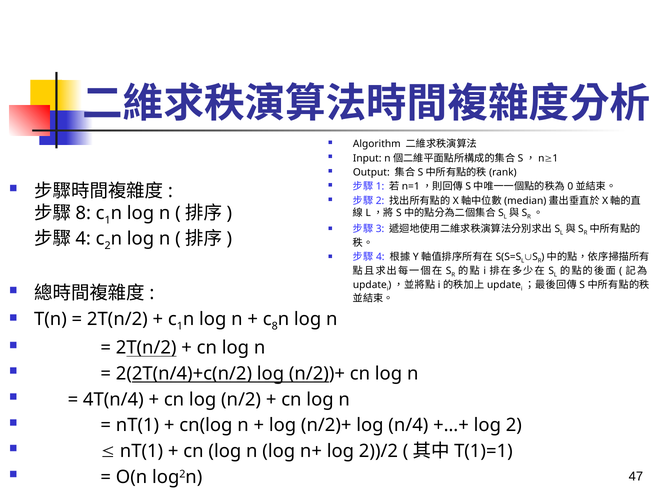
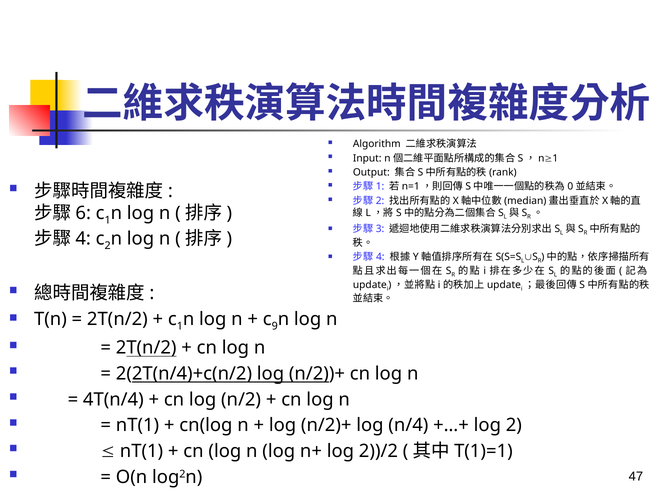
8: 8 -> 6 (83, 213)
8: 8 -> 9 (275, 326)
